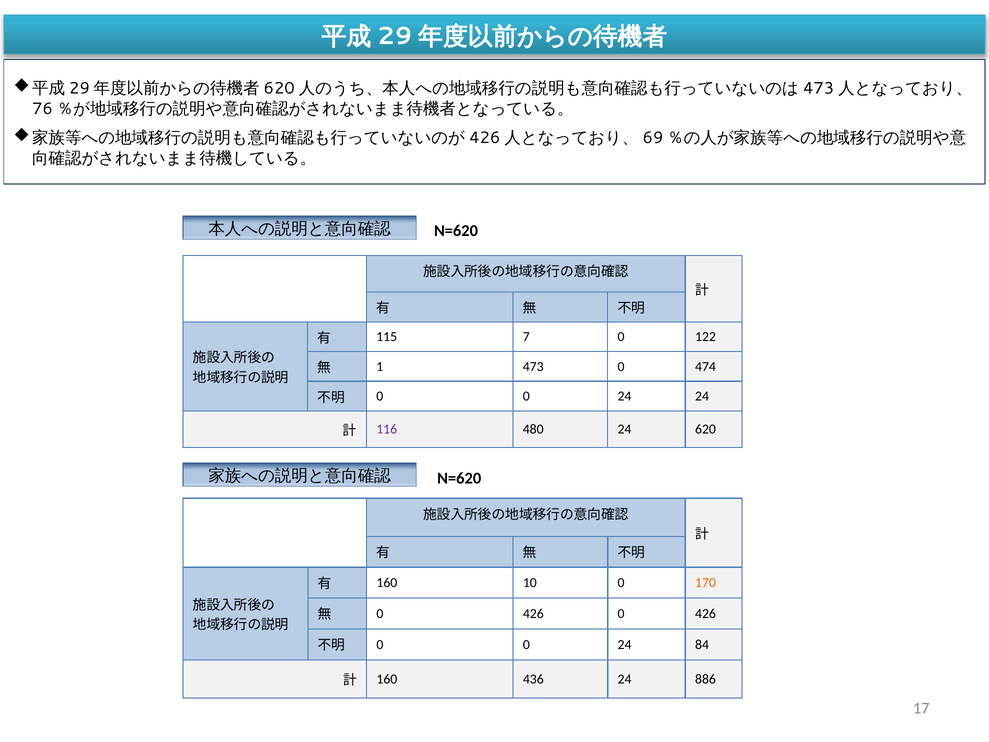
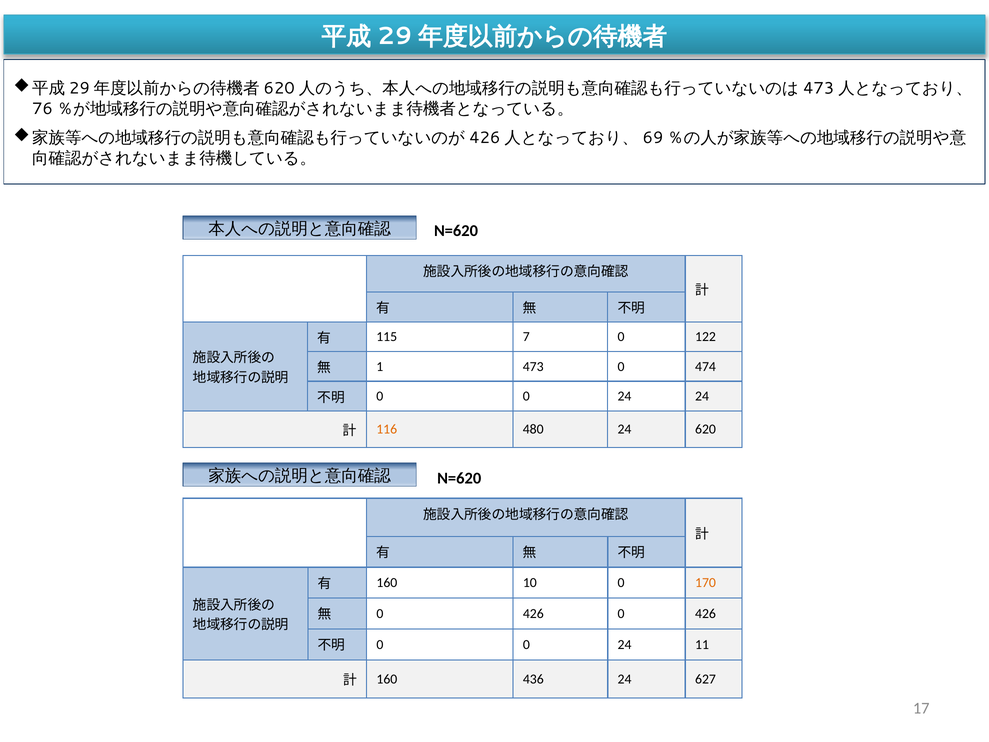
116 colour: purple -> orange (387, 429)
84: 84 -> 11 (702, 644)
886: 886 -> 627 (706, 679)
